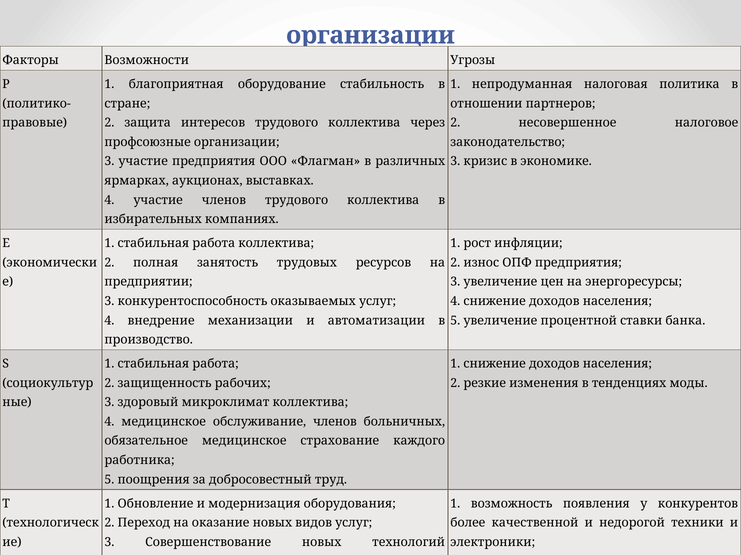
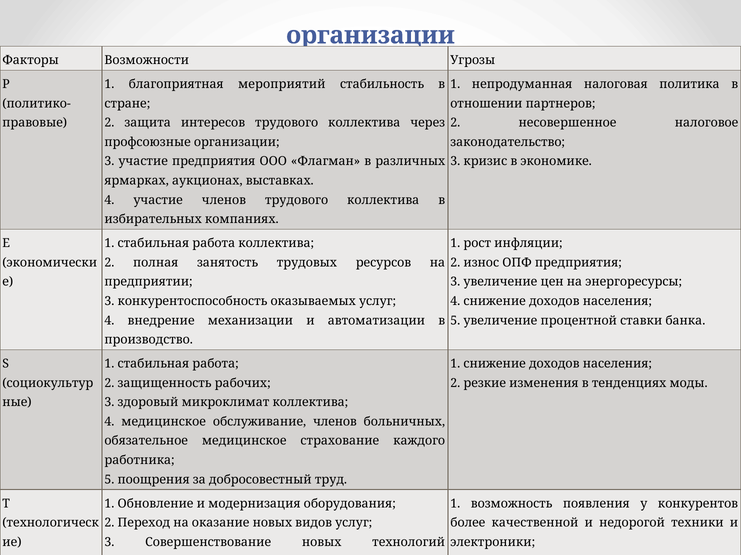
оборудование: оборудование -> мероприятий (282, 84)
